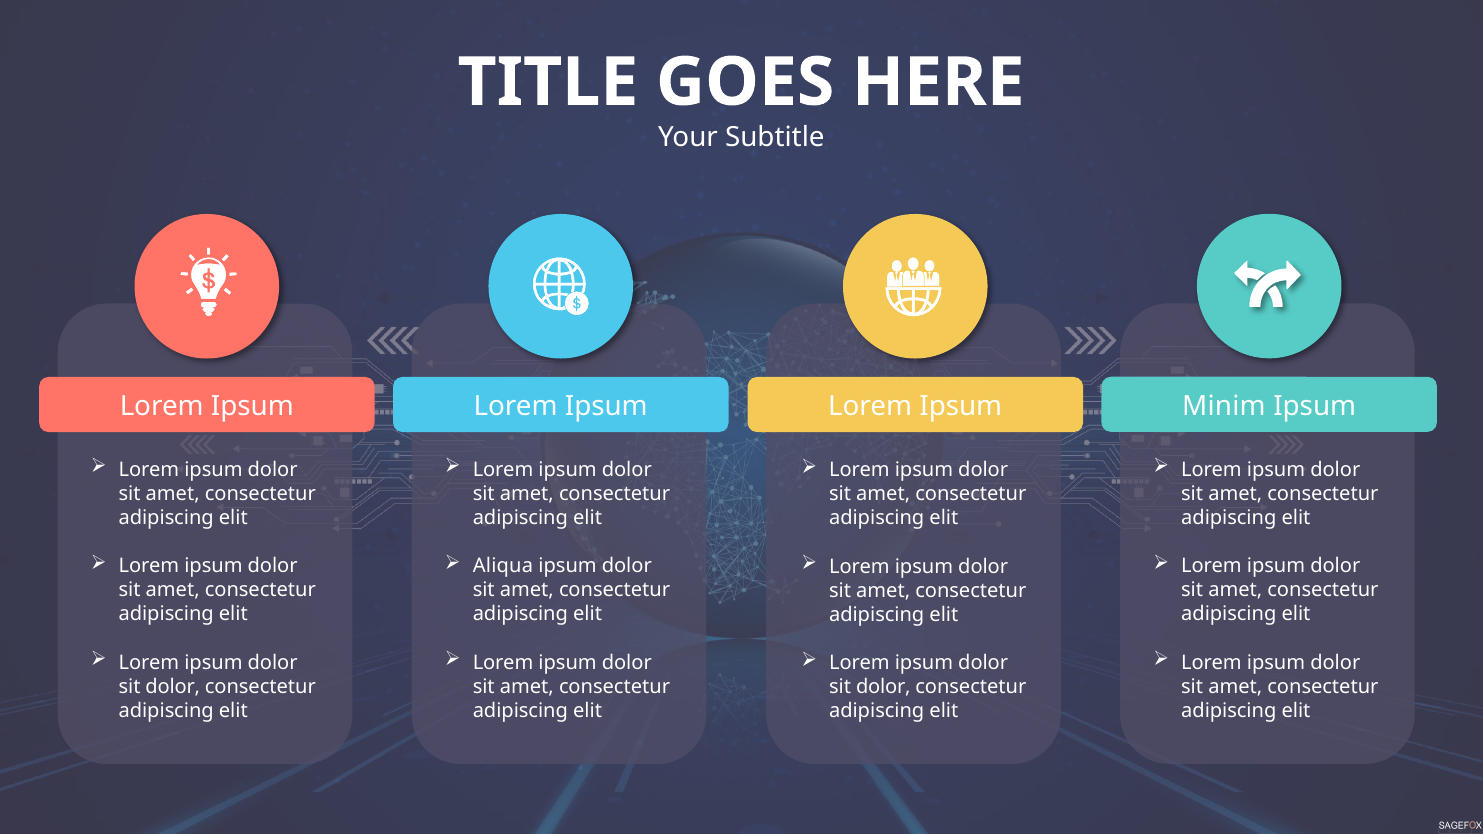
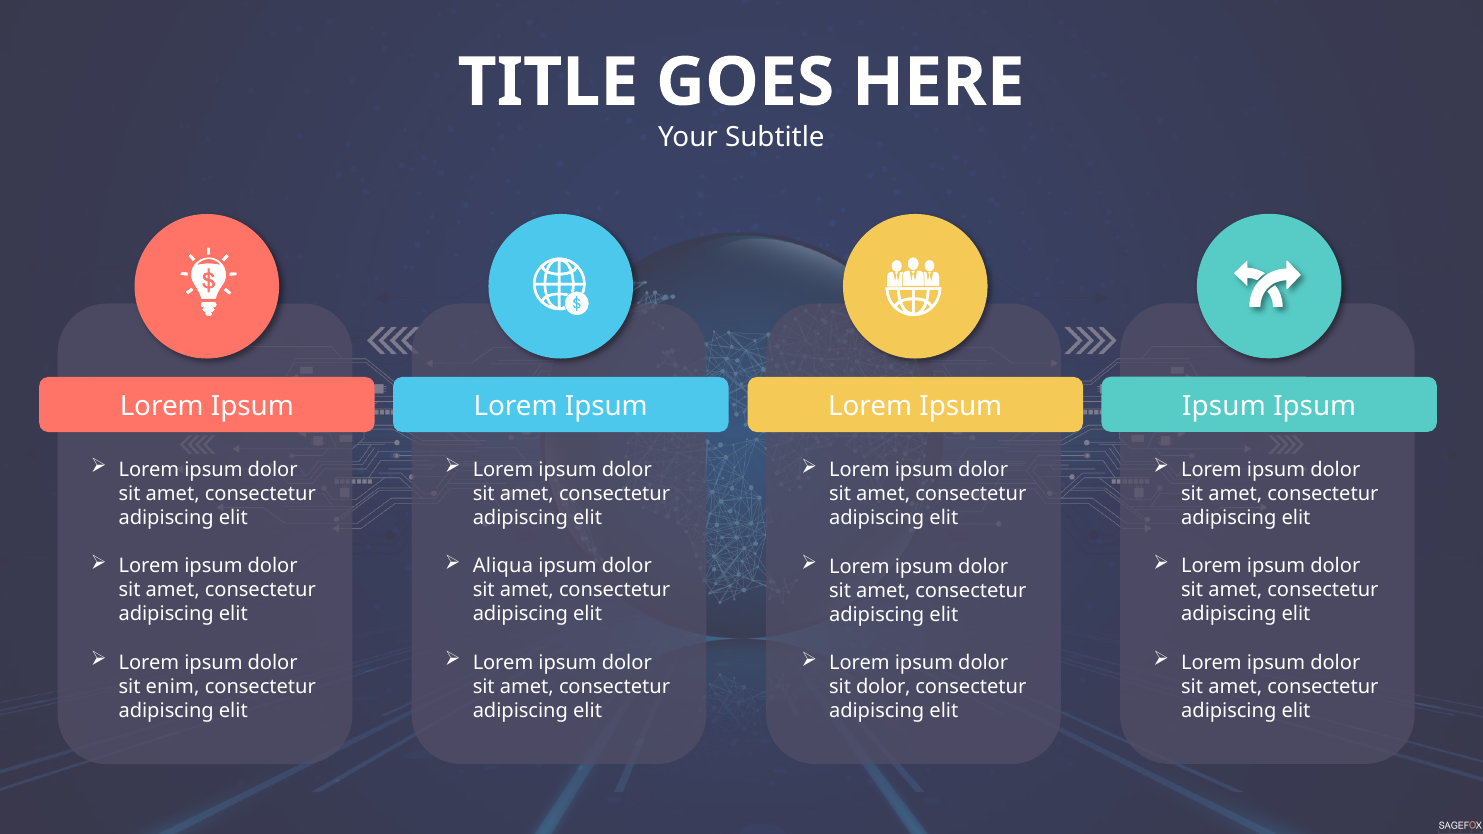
Lorem Ipsum Minim: Minim -> Ipsum (1224, 406)
dolor: dolor -> enim (173, 687)
